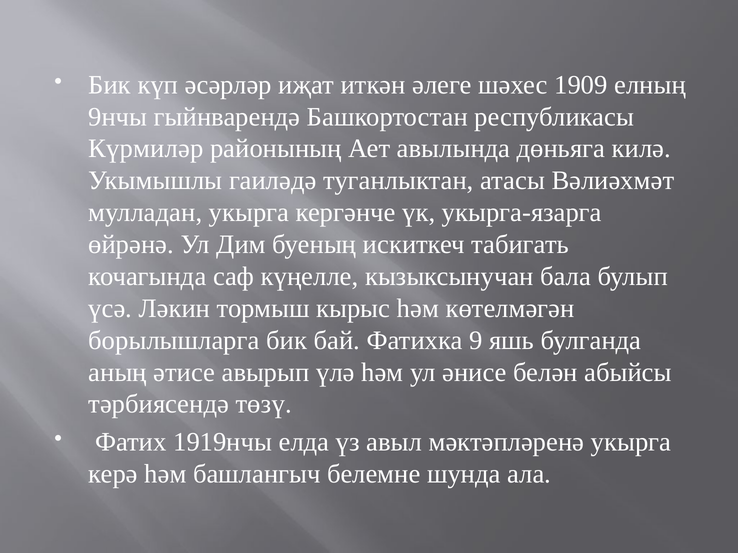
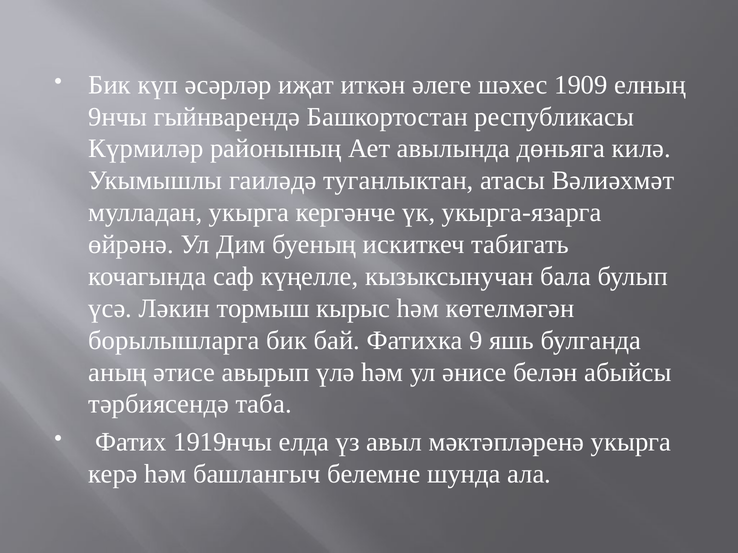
төзү: төзү -> таба (264, 405)
